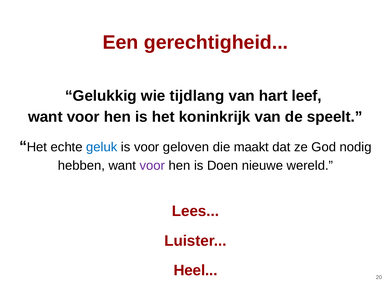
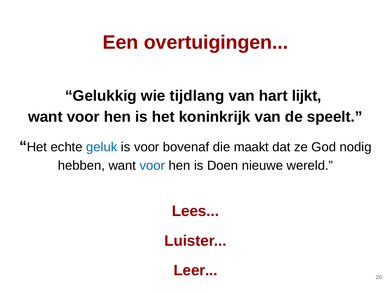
gerechtigheid: gerechtigheid -> overtuigingen (216, 42)
leef: leef -> lijkt (307, 96)
geloven: geloven -> bovenaf (186, 147)
voor colour: purple -> blue (152, 166)
Heel: Heel -> Leer (196, 271)
